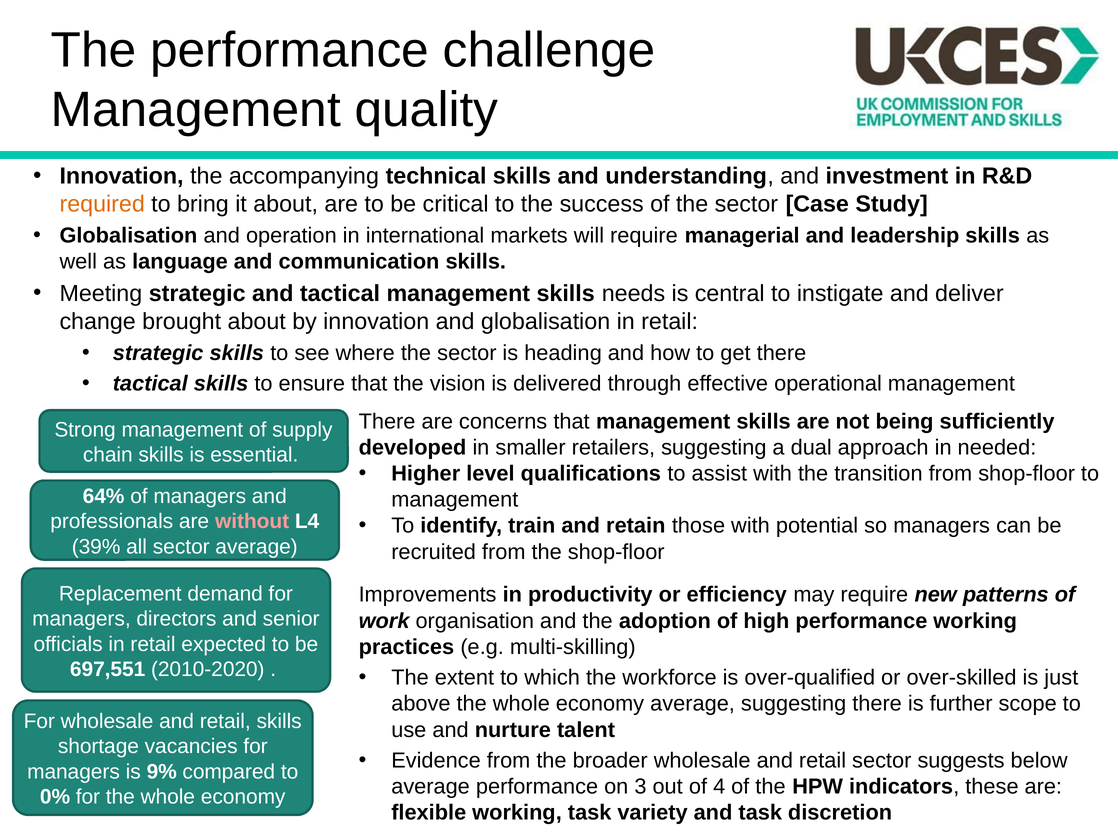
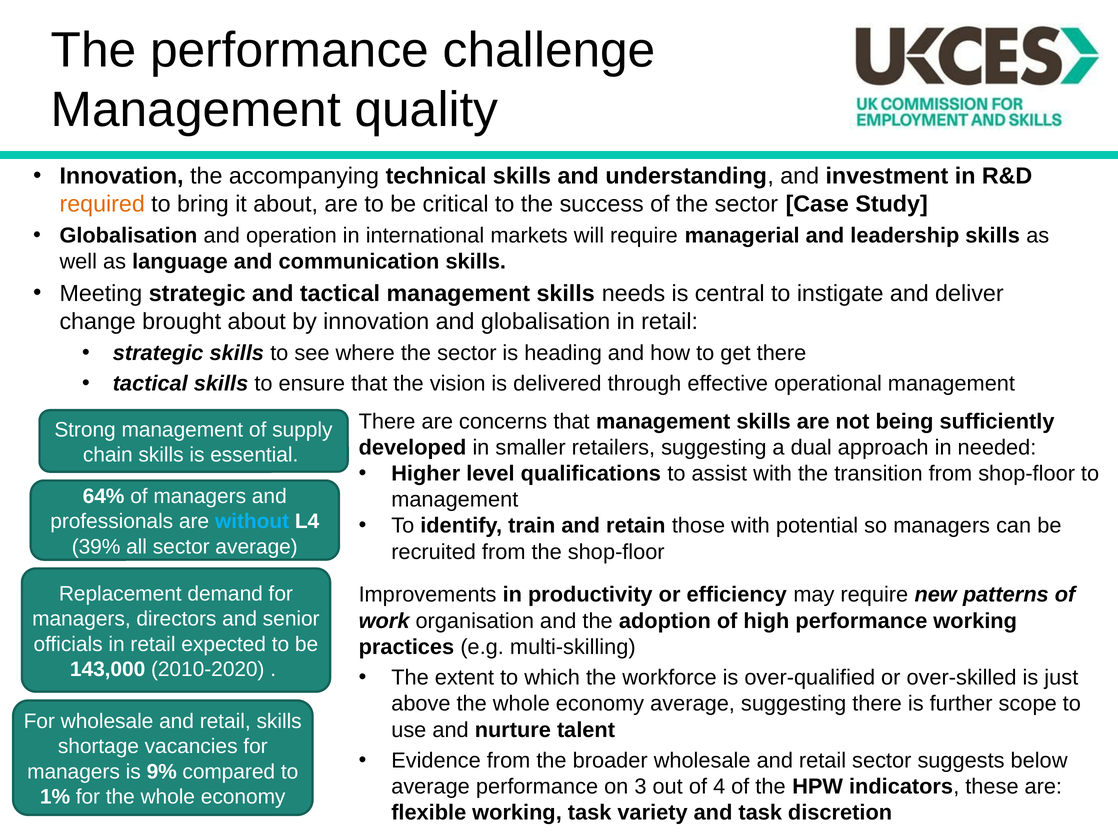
without colour: pink -> light blue (252, 522)
697,551: 697,551 -> 143,000 (108, 670)
0%: 0% -> 1% (55, 797)
